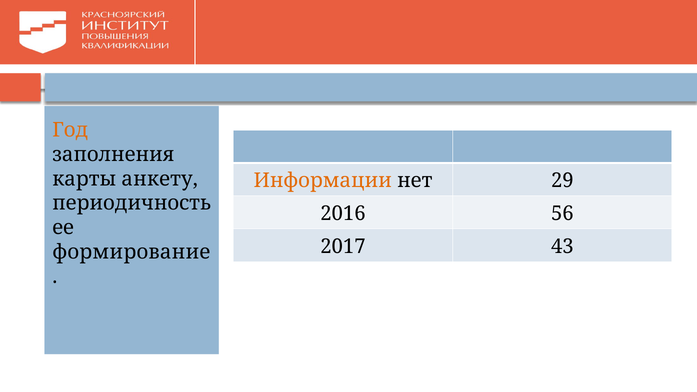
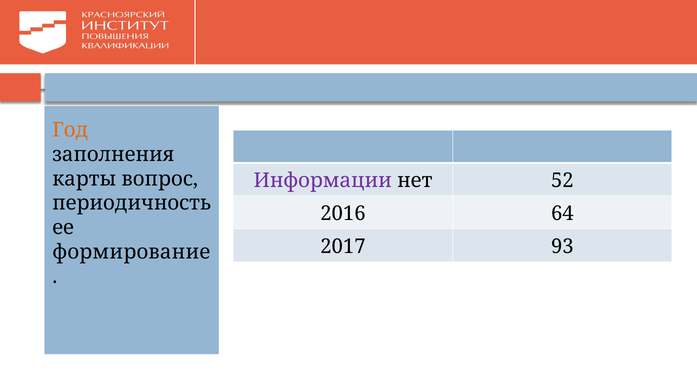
анкету: анкету -> вопрос (160, 179)
Информации colour: orange -> purple (323, 181)
29: 29 -> 52 (562, 181)
56: 56 -> 64 (562, 214)
43: 43 -> 93 (562, 246)
